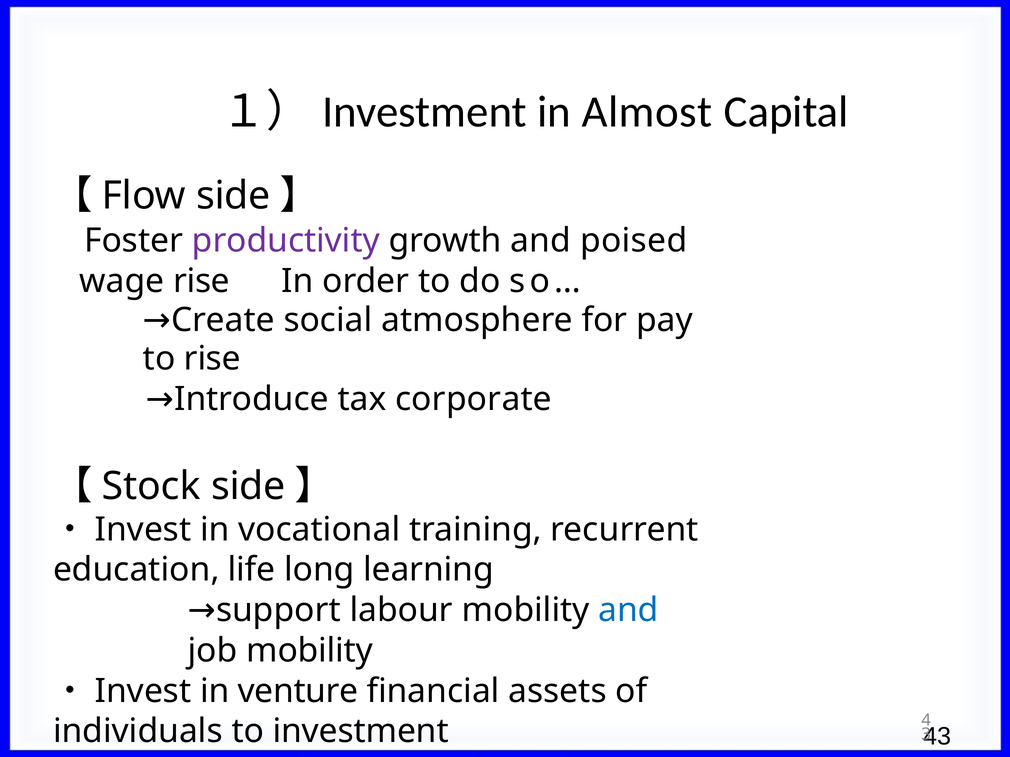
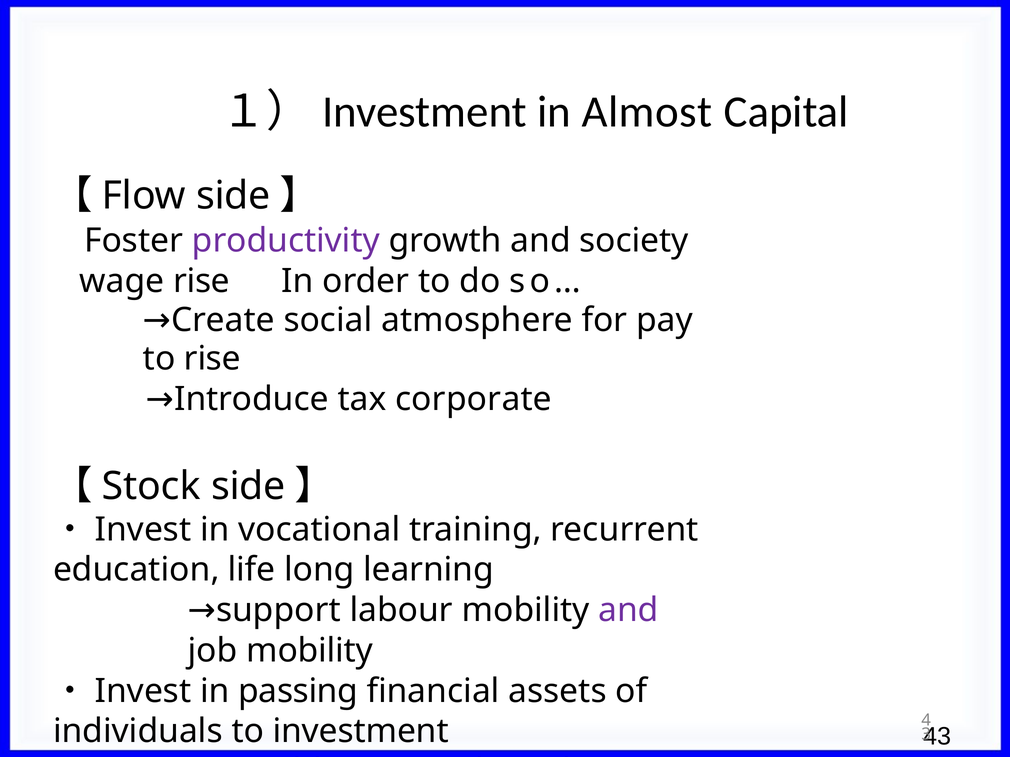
poised: poised -> society (634, 241)
and colour: blue -> purple (628, 611)
venture: venture -> passing (298, 691)
